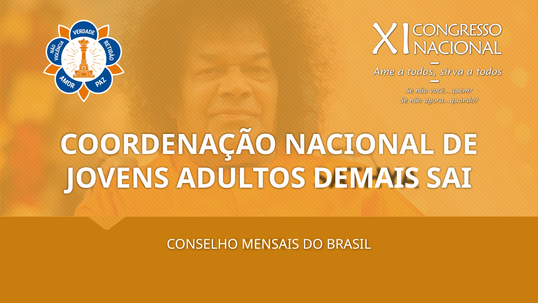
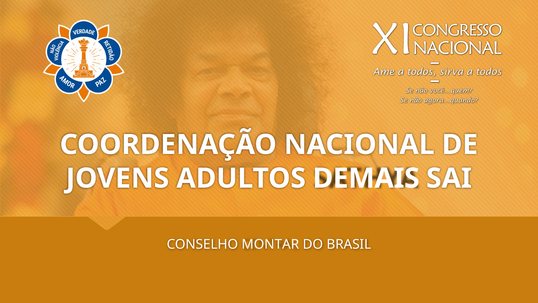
MENSAIS: MENSAIS -> MONTAR (270, 244)
